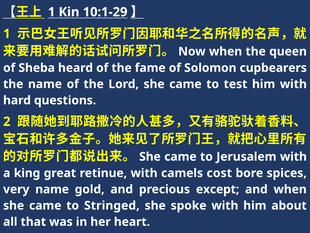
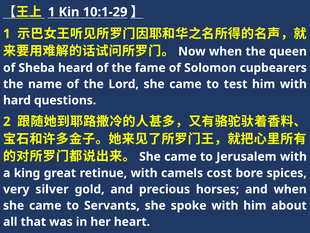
very name: name -> silver (52, 189)
except: except -> horses (218, 189)
Stringed: Stringed -> Servants (112, 205)
